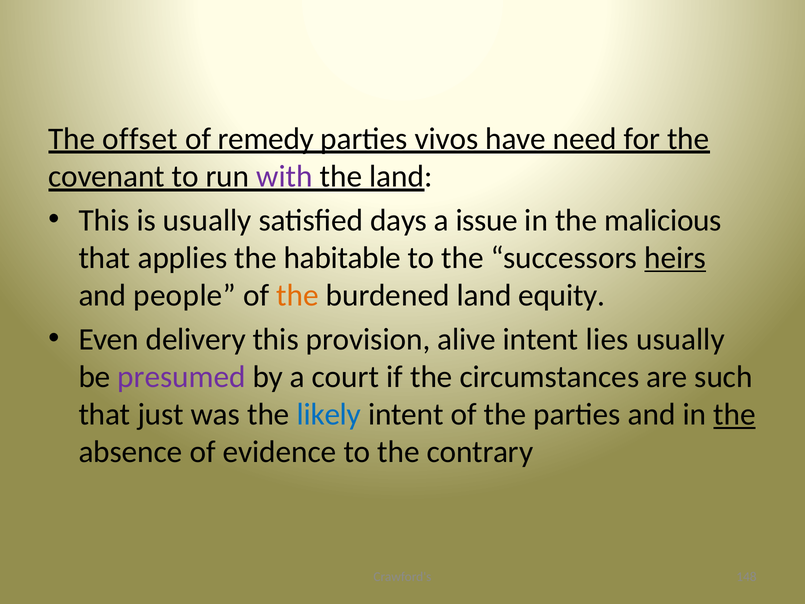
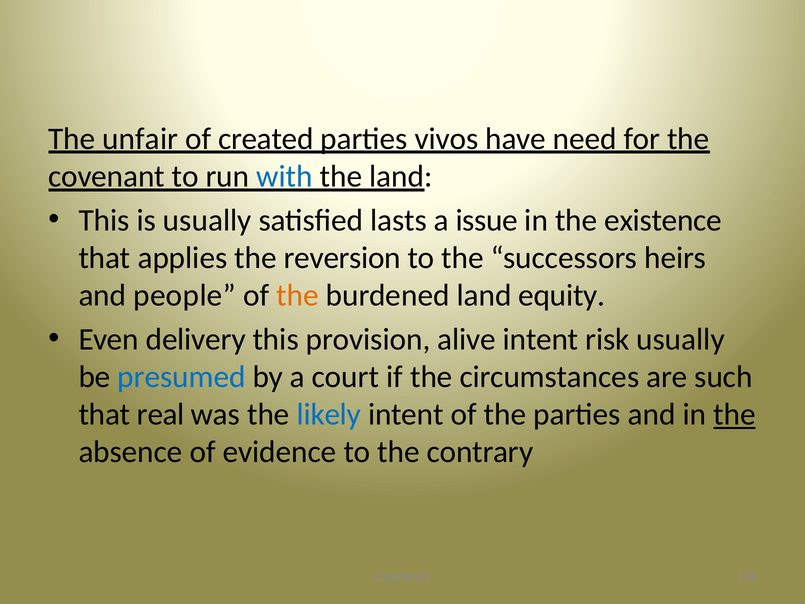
offset: offset -> unfair (140, 139)
remedy: remedy -> created (266, 139)
with colour: purple -> blue (285, 176)
days: days -> lasts (399, 220)
malicious: malicious -> existence (663, 220)
habitable: habitable -> reversion (342, 258)
heirs underline: present -> none (675, 258)
lies: lies -> risk (607, 339)
presumed colour: purple -> blue (182, 377)
just: just -> real (161, 414)
